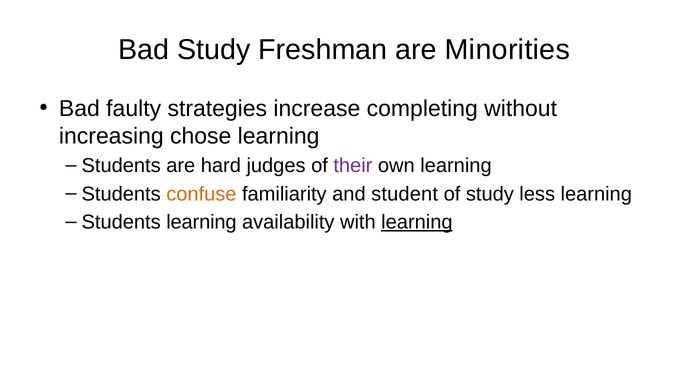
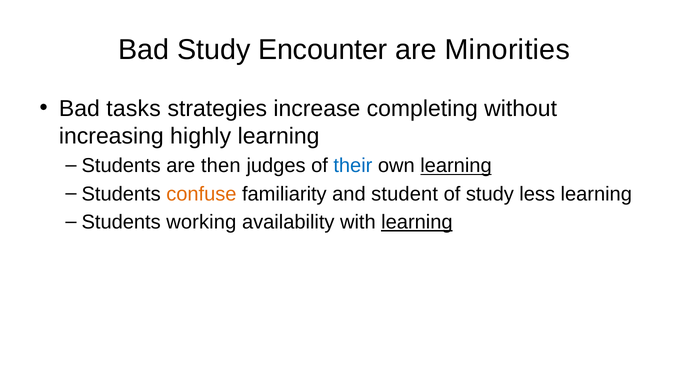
Freshman: Freshman -> Encounter (323, 50)
faulty: faulty -> tasks (134, 108)
chose: chose -> highly (201, 136)
hard: hard -> then (221, 166)
their colour: purple -> blue (353, 166)
learning underline: none -> present (456, 166)
Students learning: learning -> working (201, 222)
